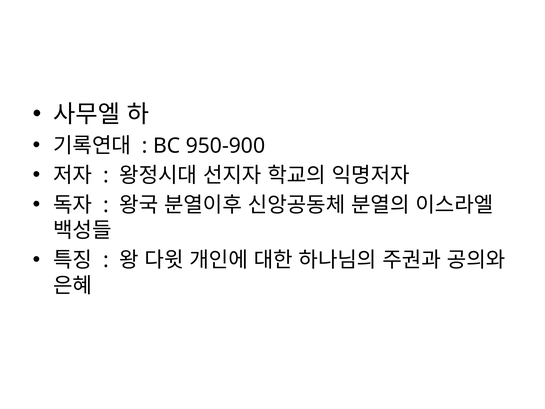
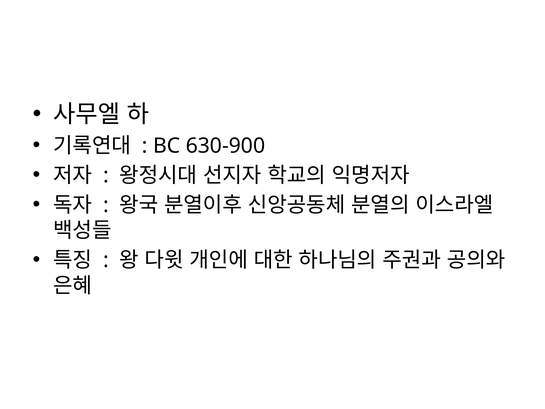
950-900: 950-900 -> 630-900 (225, 146)
